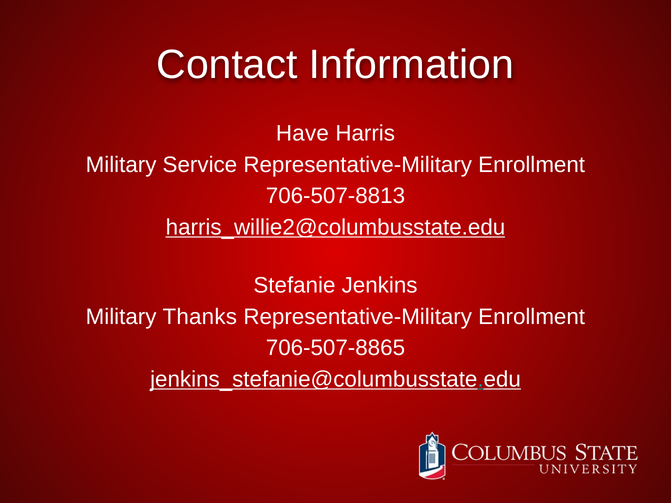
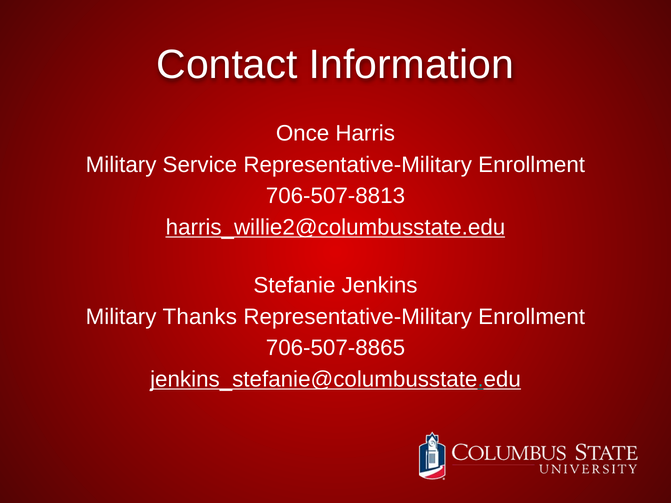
Have: Have -> Once (303, 133)
